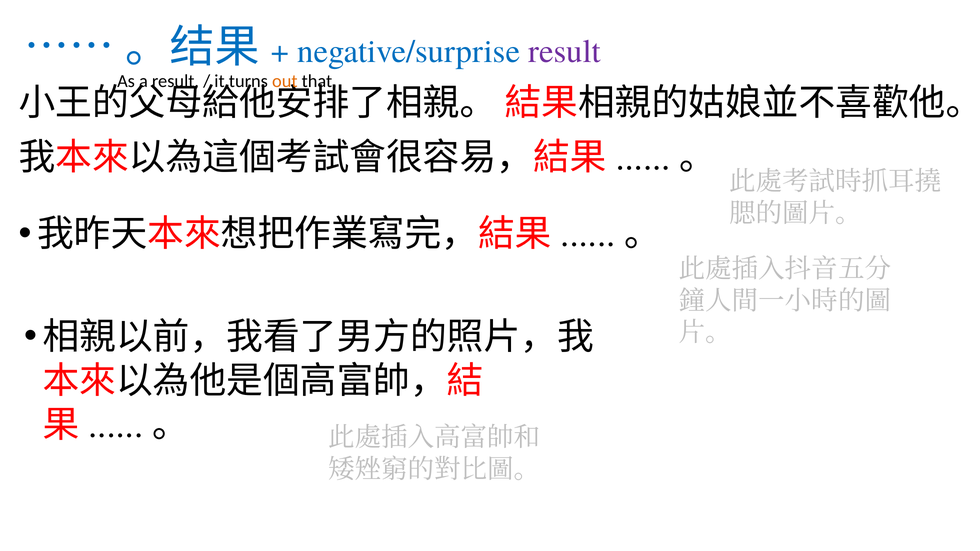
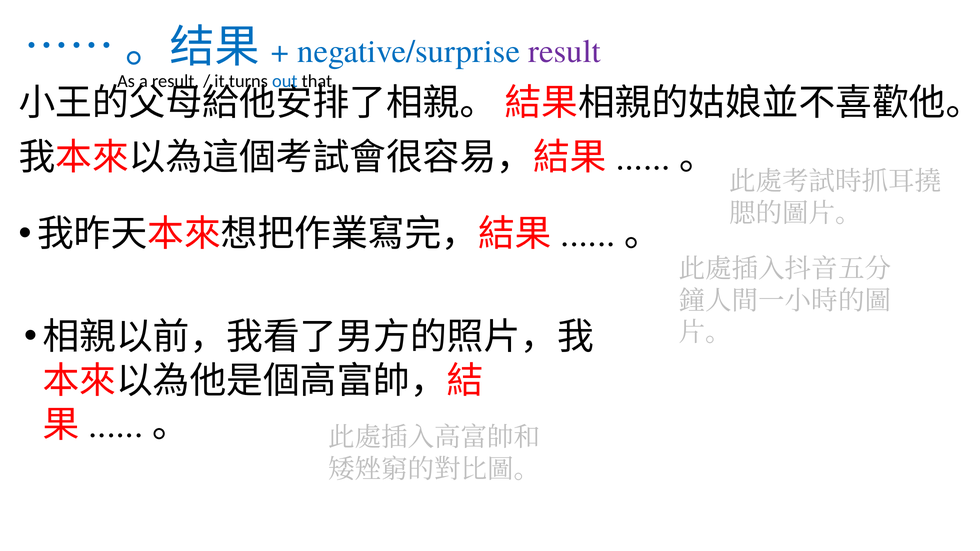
out colour: orange -> blue (285, 81)
